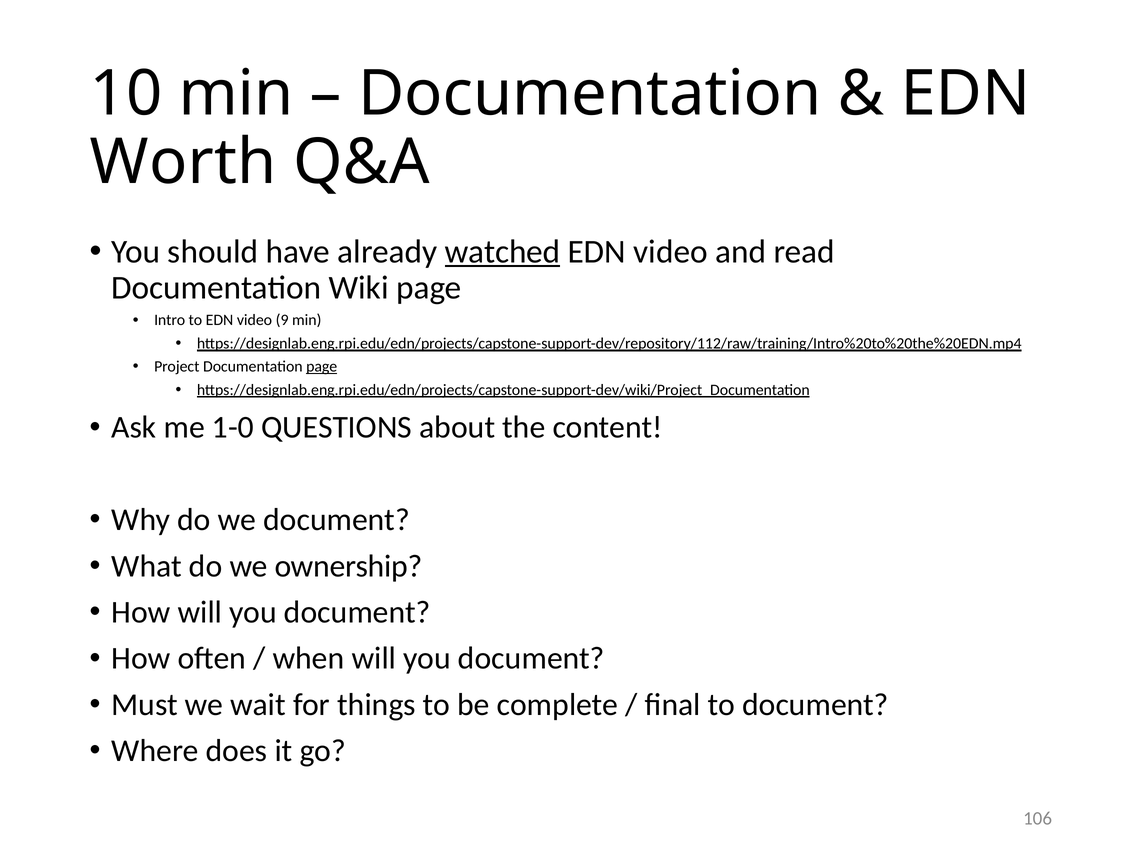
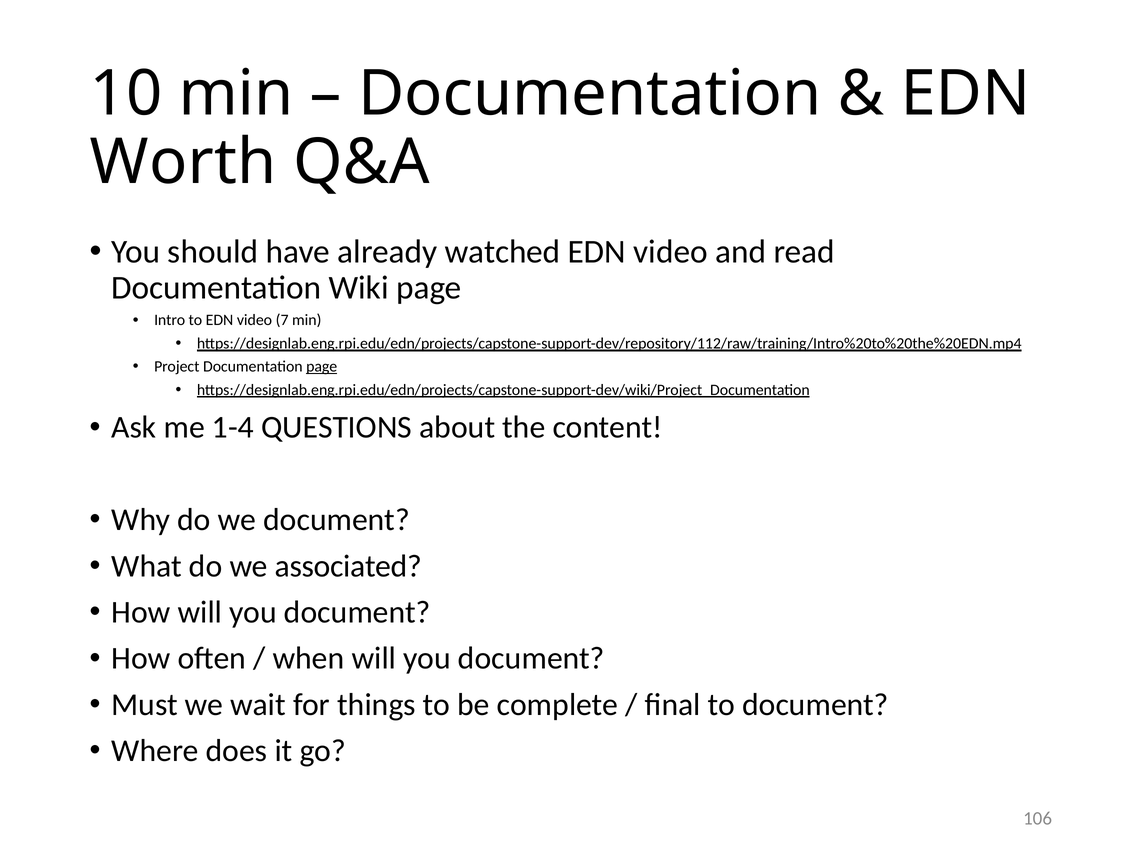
watched underline: present -> none (503, 251)
9: 9 -> 7 (282, 320)
1-0: 1-0 -> 1-4 (233, 427)
ownership: ownership -> associated (348, 566)
